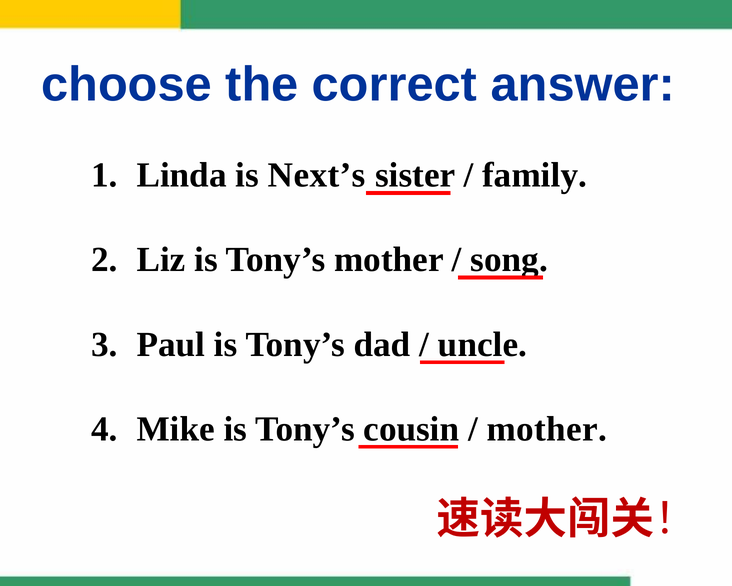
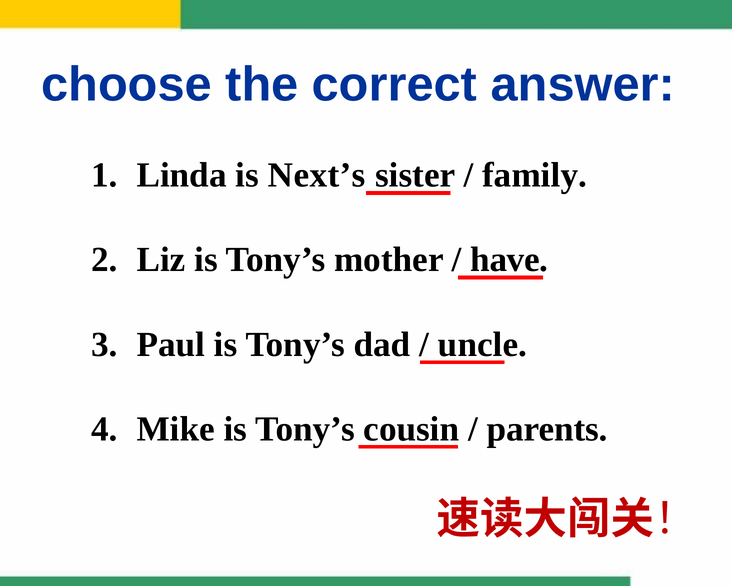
song: song -> have (509, 260)
mother: mother -> parents (547, 429)
